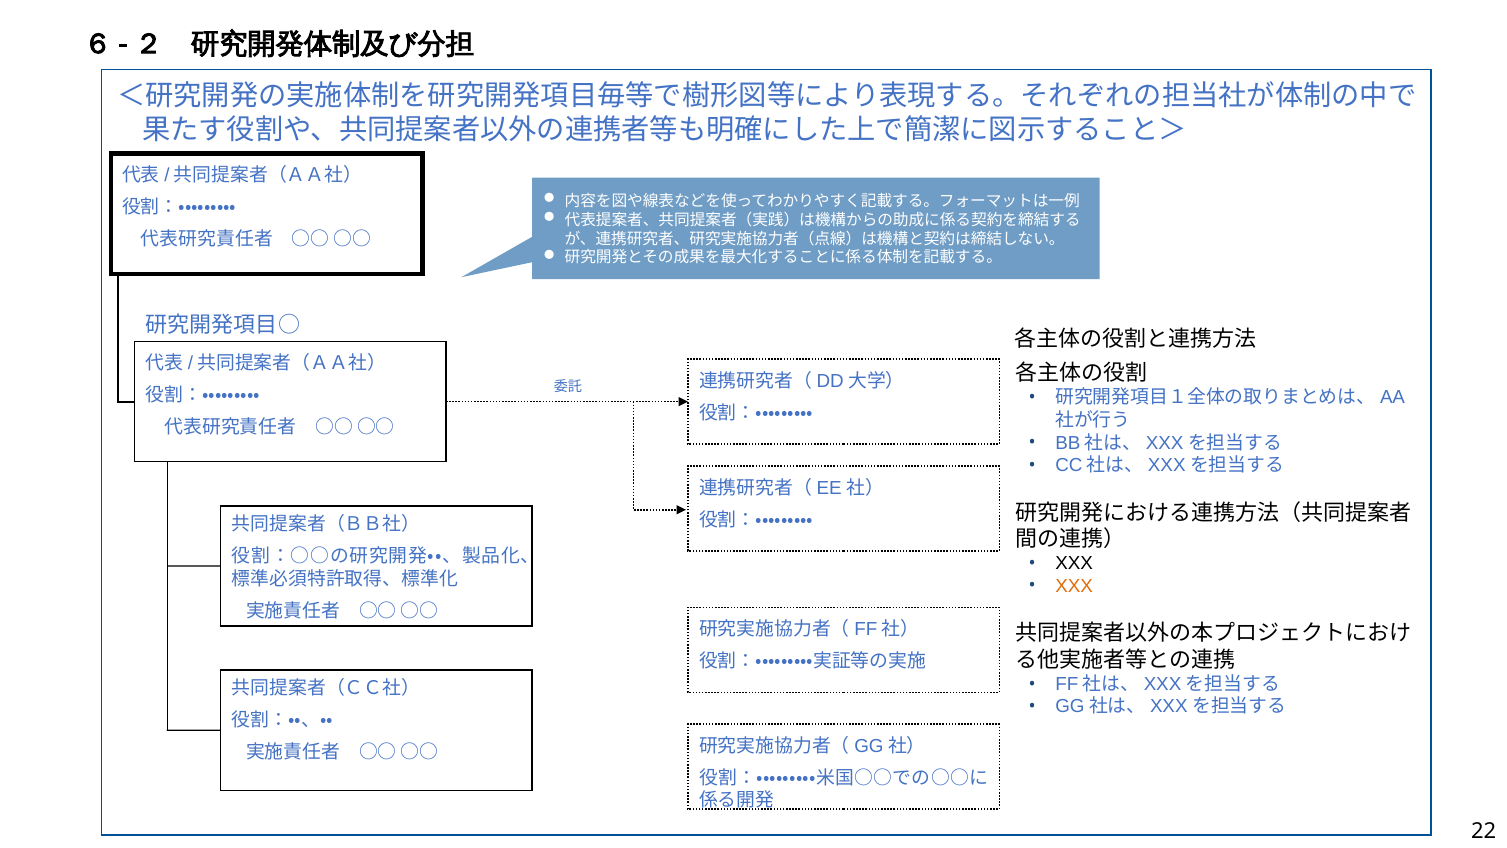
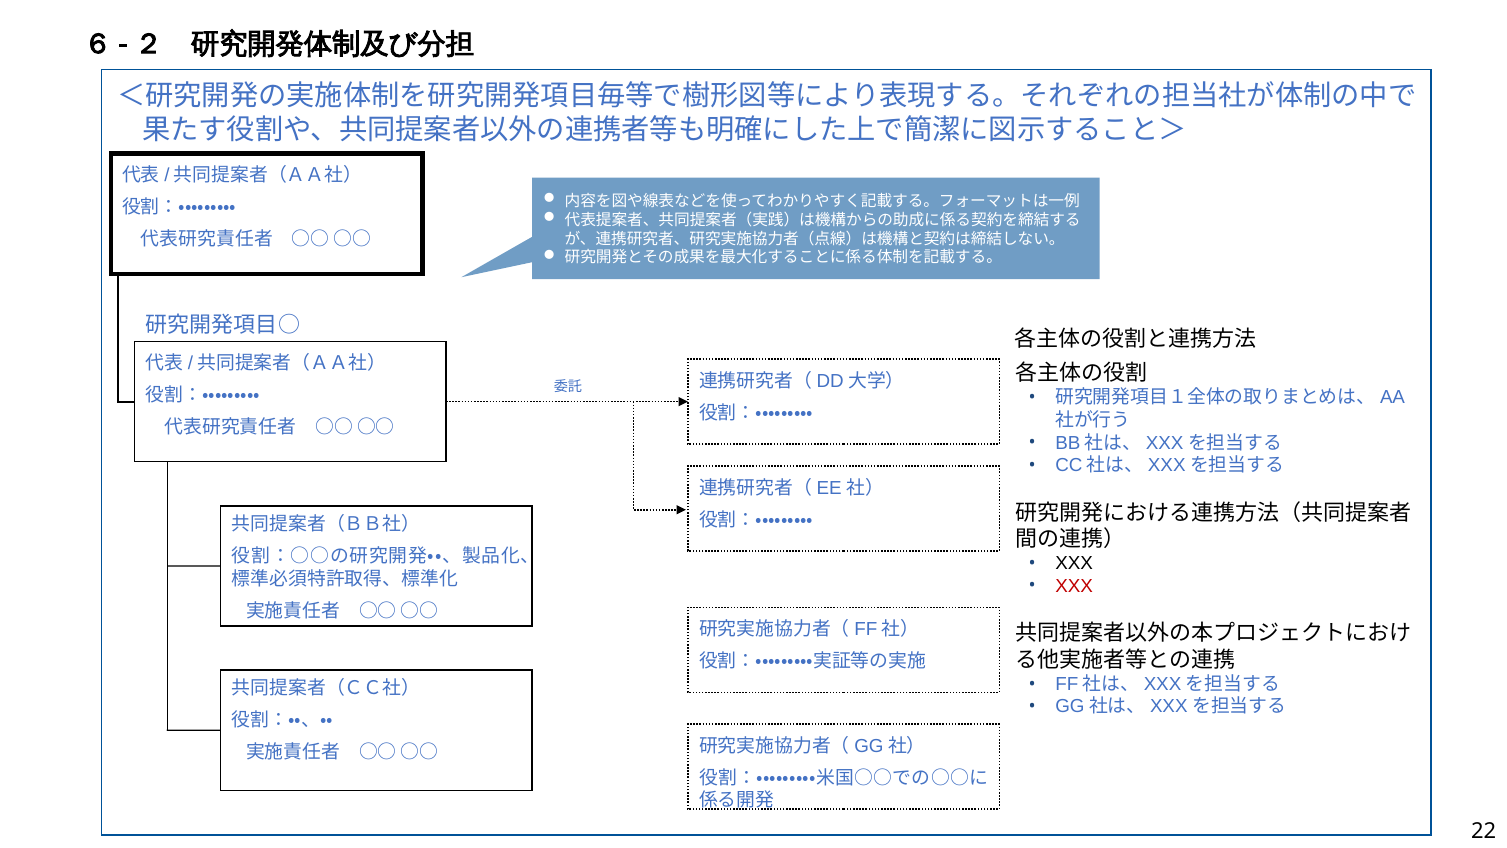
XXX colour: orange -> red (1074, 586)
